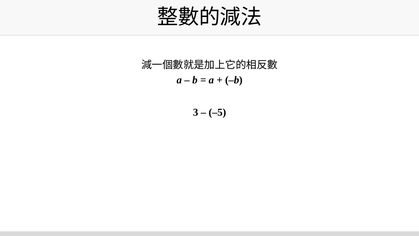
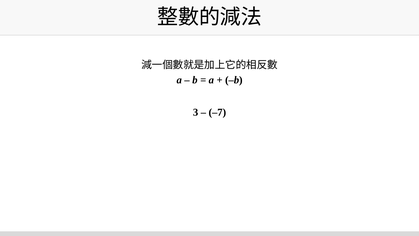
–5: –5 -> –7 (217, 112)
